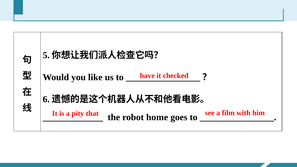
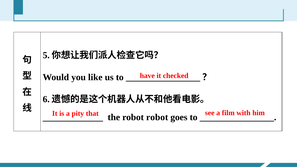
robot home: home -> robot (157, 117)
